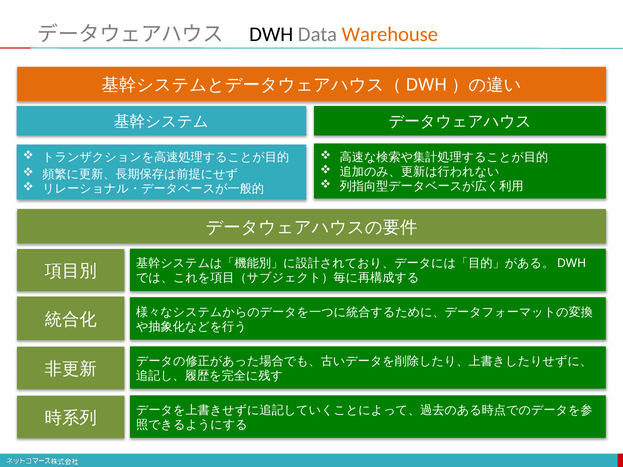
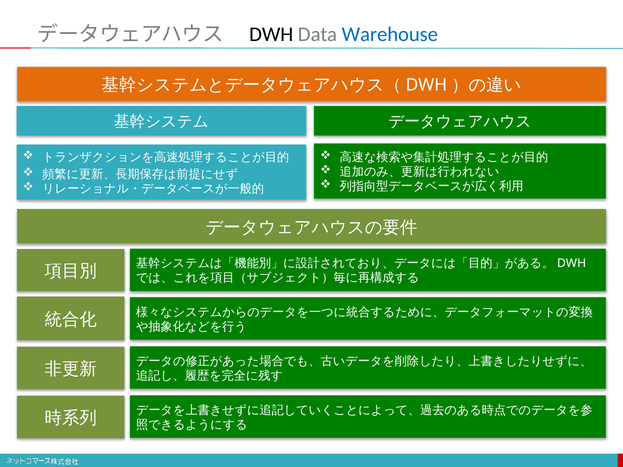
Warehouse colour: orange -> blue (390, 34)
